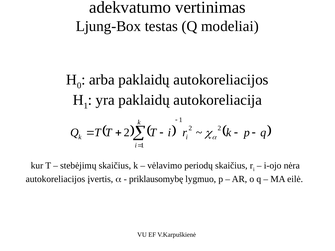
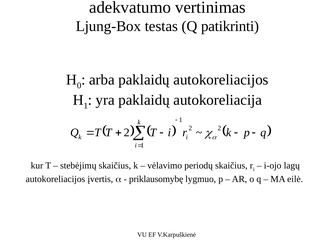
modeliai: modeliai -> patikrinti (230, 26)
nėra: nėra -> lagų (292, 166)
